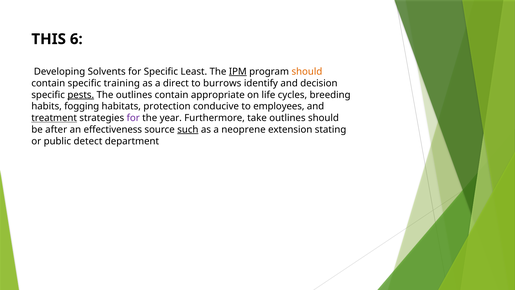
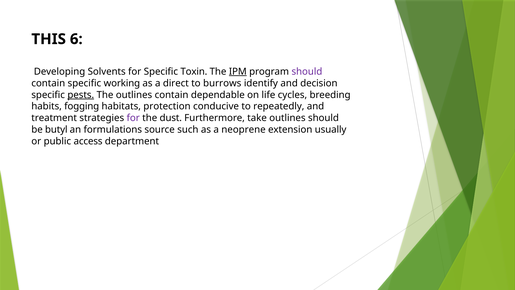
Least: Least -> Toxin (194, 72)
should colour: orange -> purple (307, 72)
training: training -> working (122, 83)
appropriate: appropriate -> dependable (218, 95)
employees: employees -> repeatedly (279, 106)
treatment underline: present -> none (54, 118)
year: year -> dust (171, 118)
after: after -> butyl (56, 129)
effectiveness: effectiveness -> formulations (113, 129)
such underline: present -> none (188, 129)
stating: stating -> usually (331, 129)
detect: detect -> access (88, 141)
